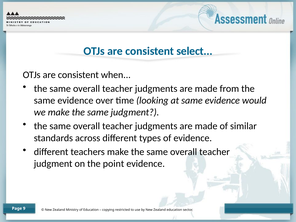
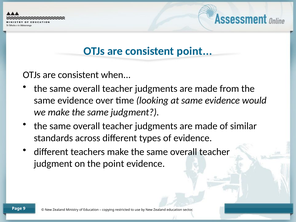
consistent select: select -> point (194, 51)
